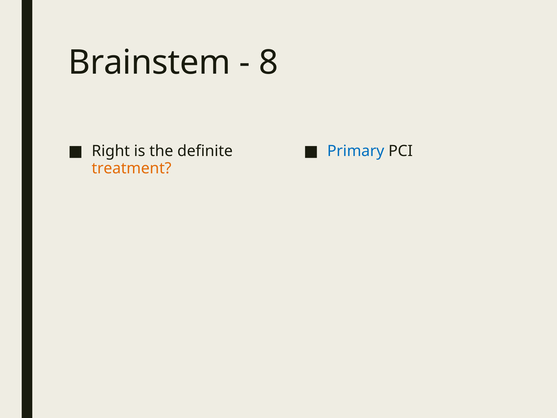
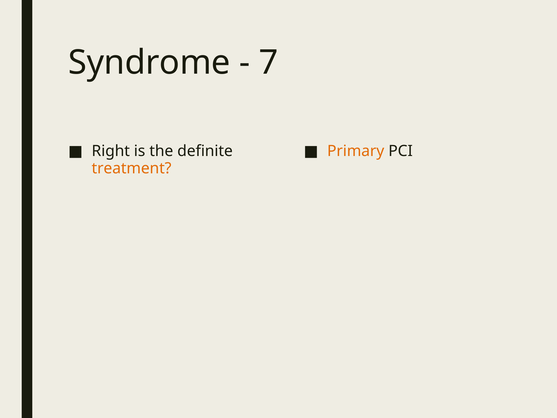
Brainstem: Brainstem -> Syndrome (149, 62)
8: 8 -> 7 (269, 62)
Primary colour: blue -> orange (356, 151)
